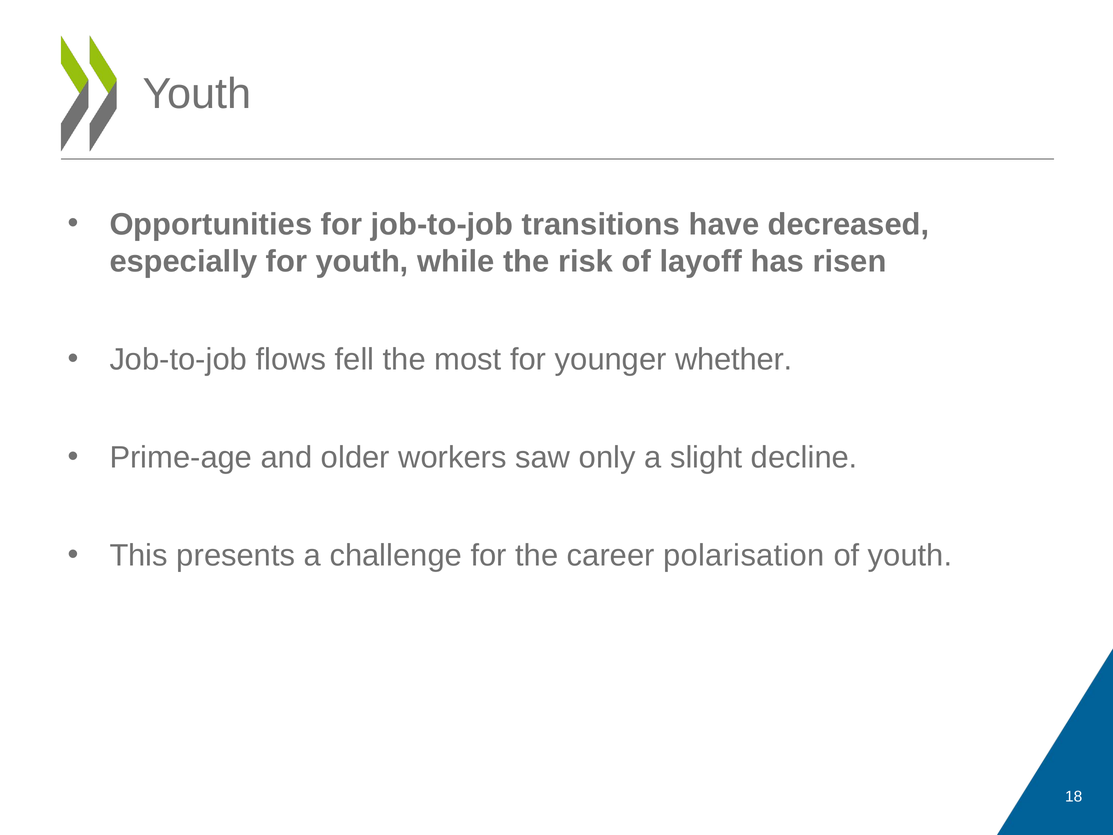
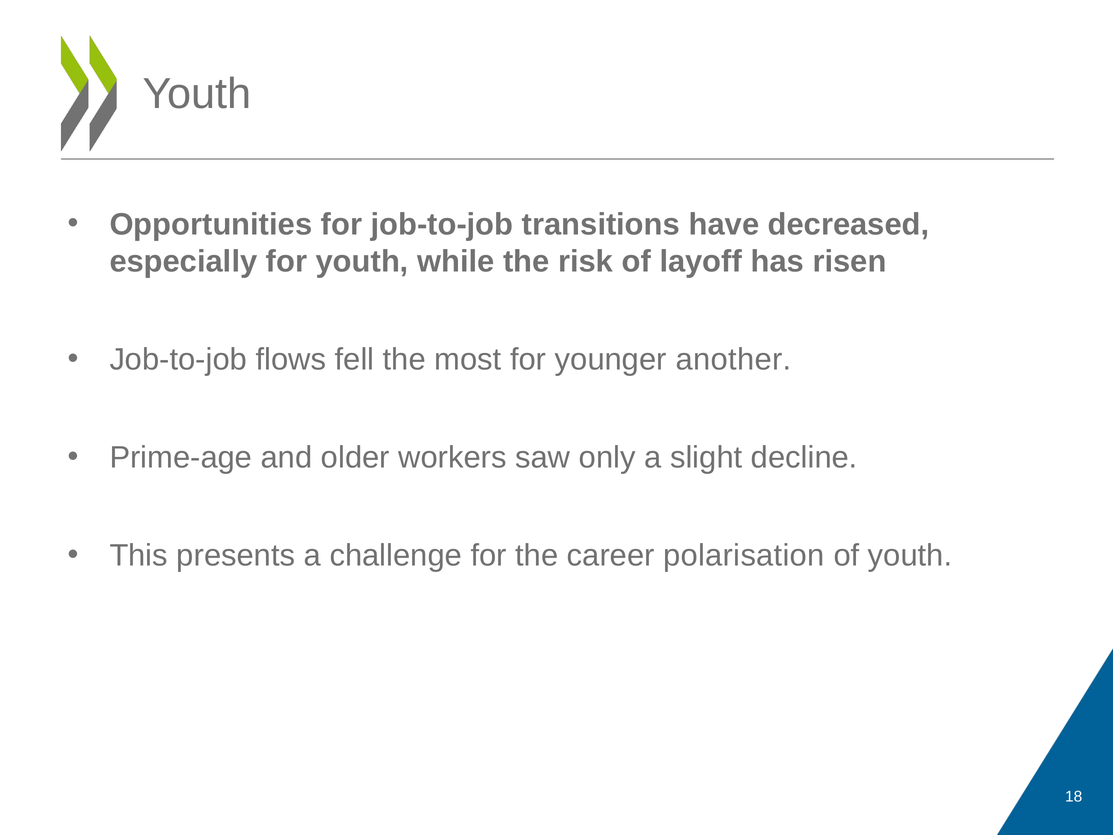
whether: whether -> another (734, 360)
